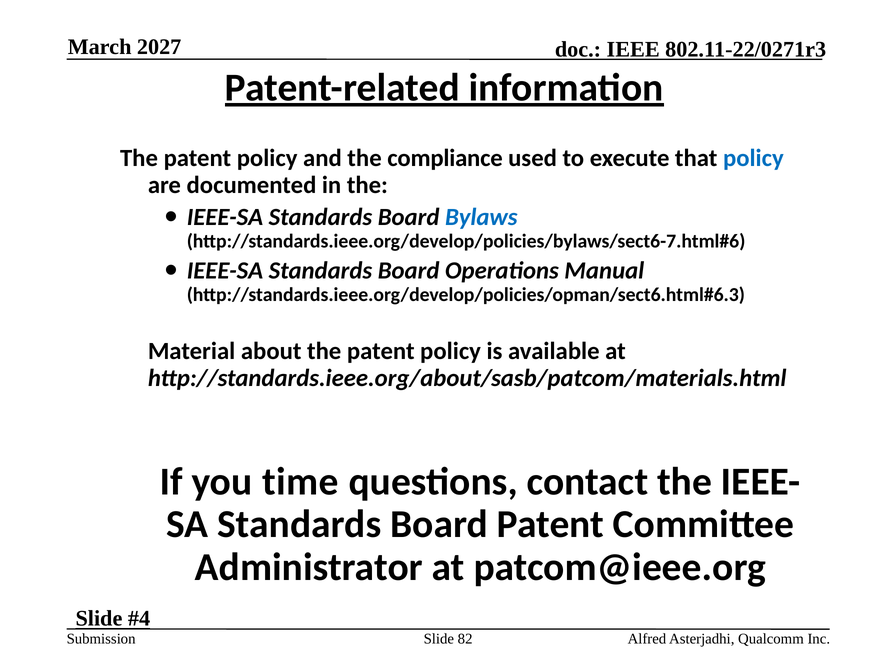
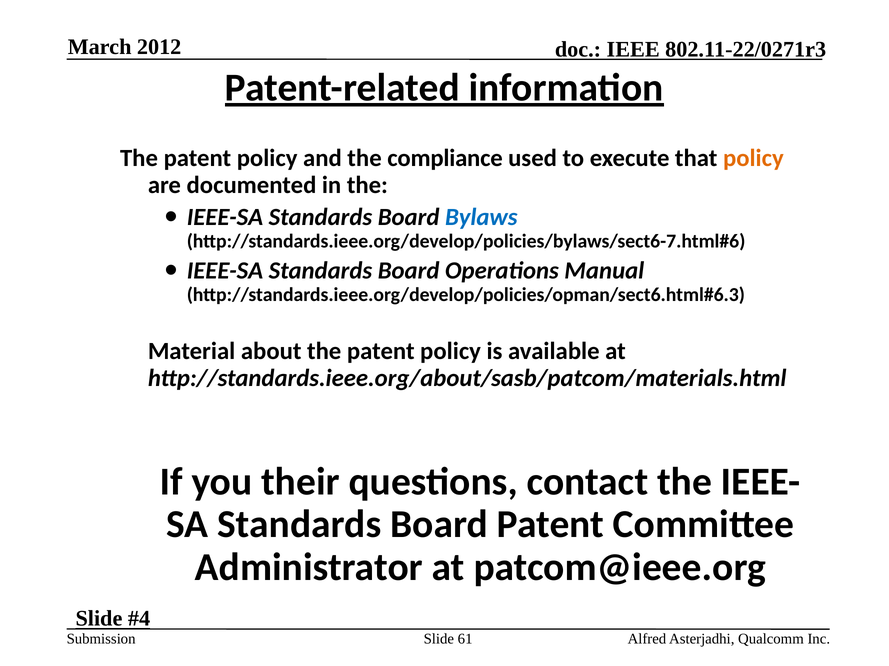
2027: 2027 -> 2012 (159, 47)
policy colour: blue -> orange (753, 158)
time: time -> their (301, 482)
82: 82 -> 61 (465, 639)
